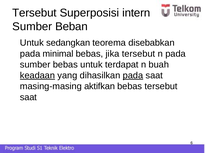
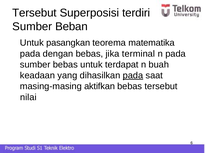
intern: intern -> terdiri (136, 13)
sedangkan: sedangkan -> pasangkan (68, 43)
disebabkan: disebabkan -> matematika (152, 43)
minimal: minimal -> dengan (58, 54)
jika tersebut: tersebut -> terminal (138, 54)
keadaan underline: present -> none (37, 76)
saat: saat -> nilai (28, 98)
